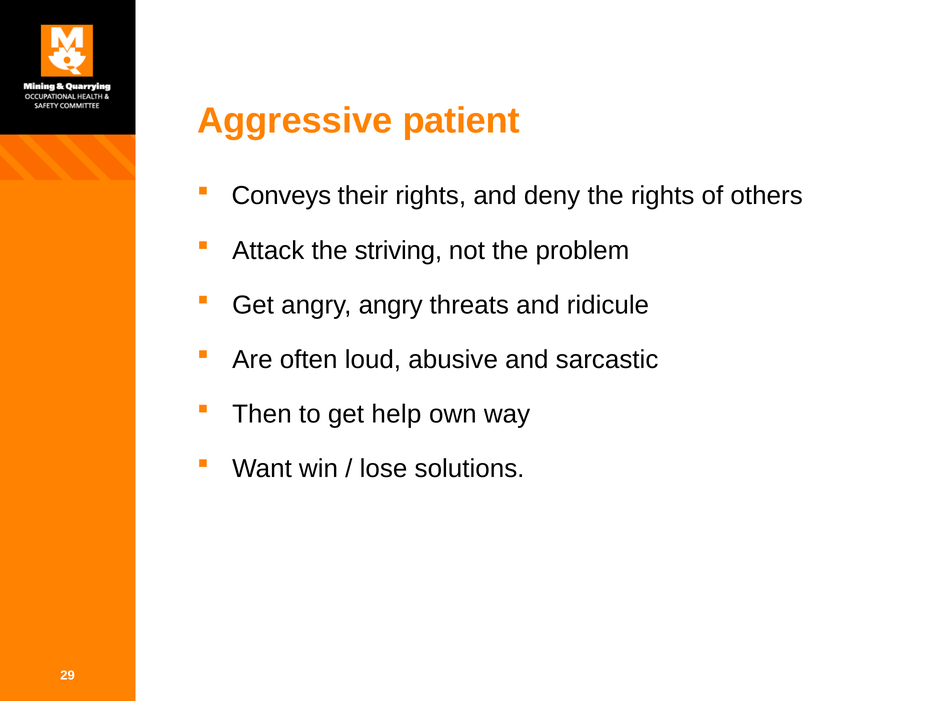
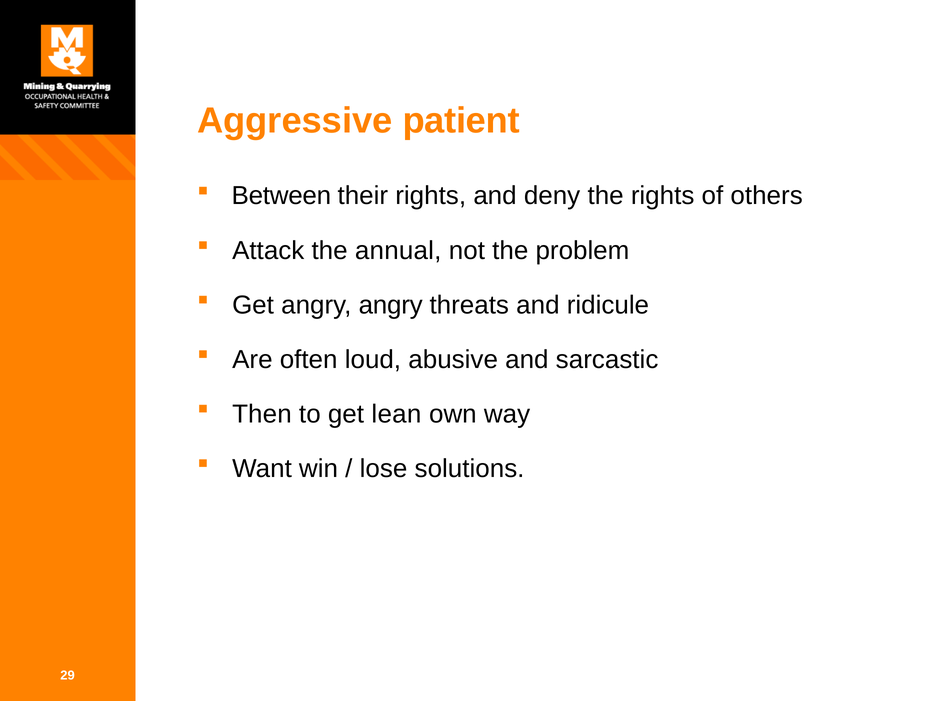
Conveys: Conveys -> Between (281, 196)
striving: striving -> annual (398, 251)
help: help -> lean (396, 414)
